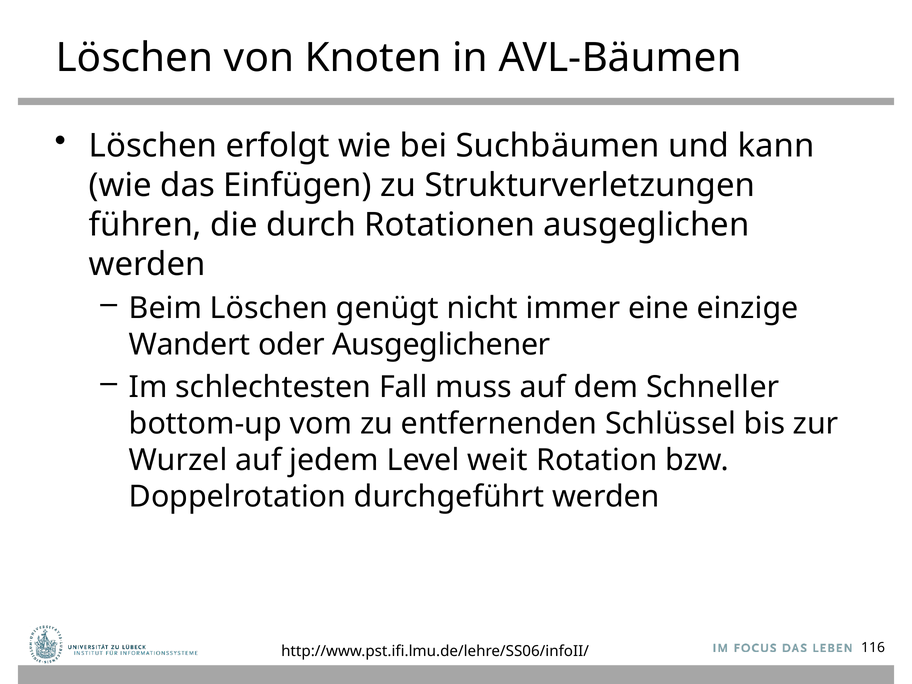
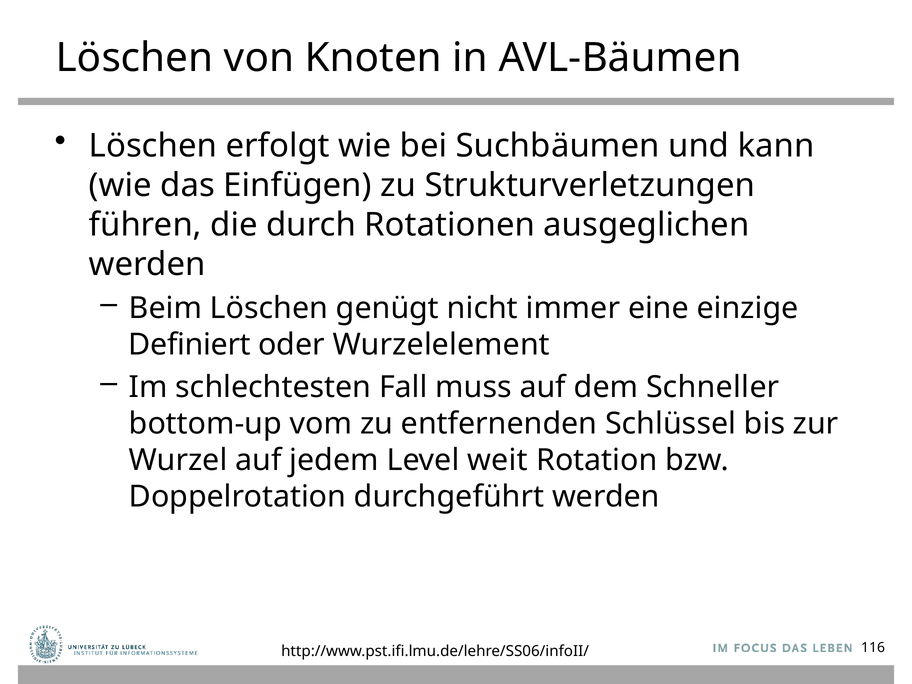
Wandert: Wandert -> Definiert (190, 345)
Ausgeglichener: Ausgeglichener -> Wurzelelement (441, 345)
